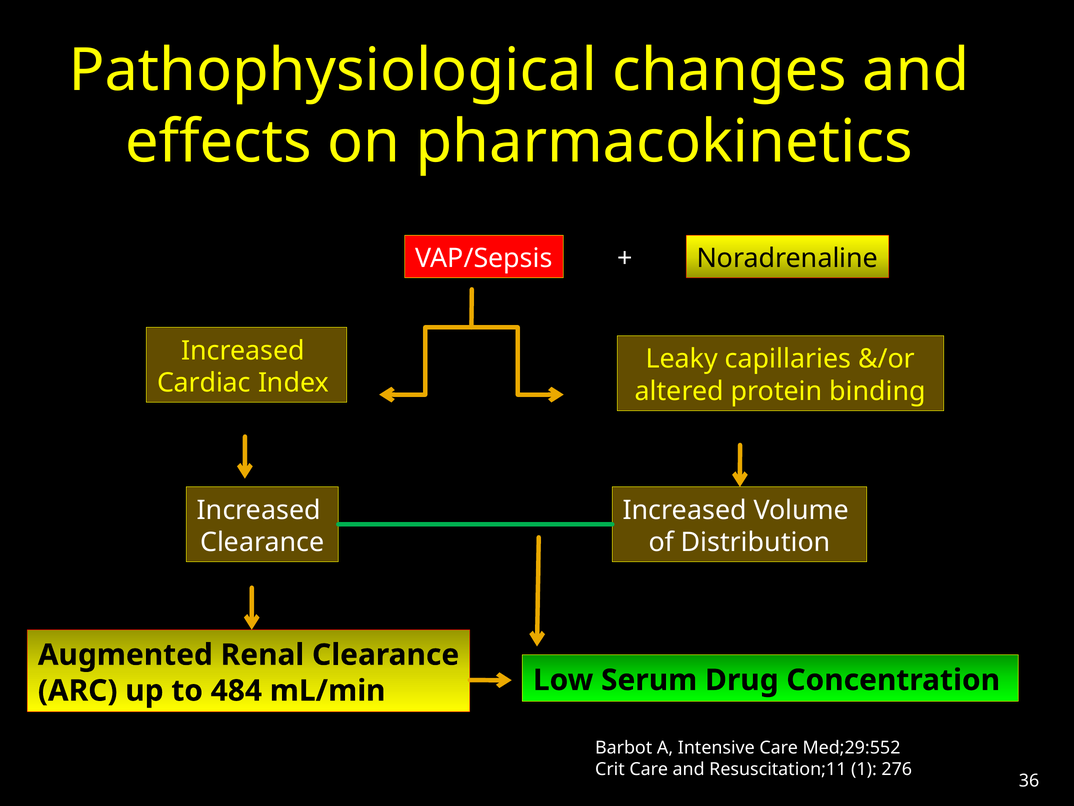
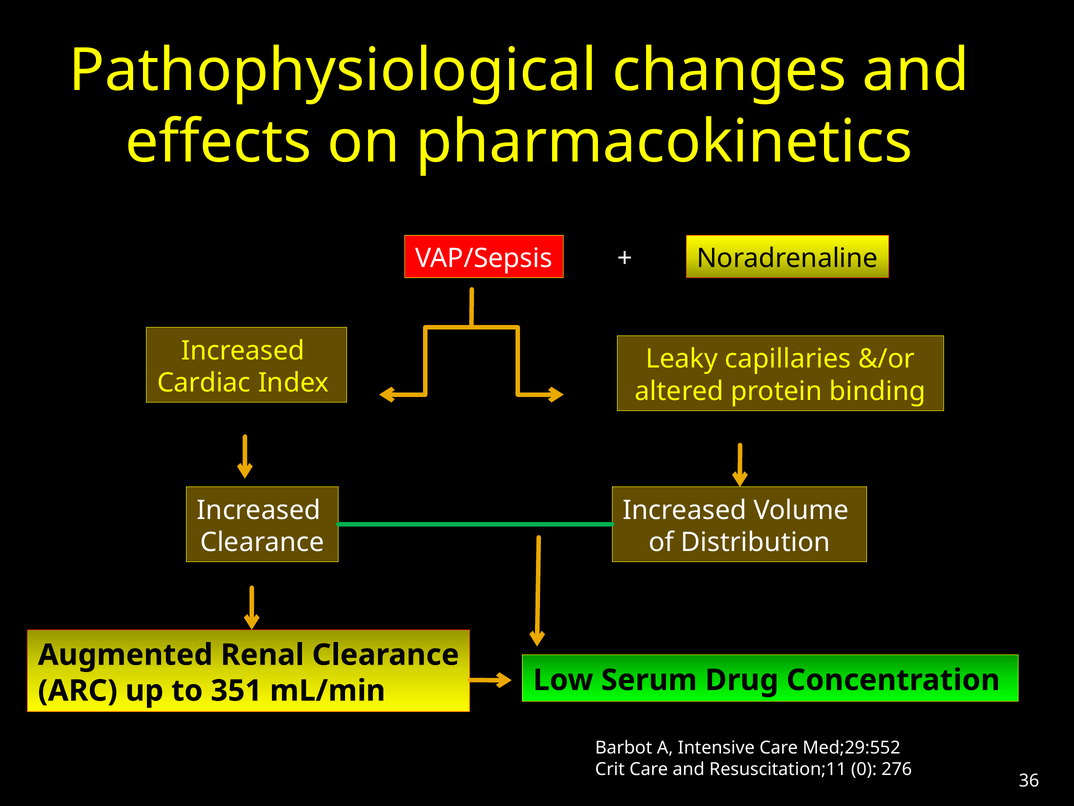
484: 484 -> 351 (236, 690)
1: 1 -> 0 (864, 769)
